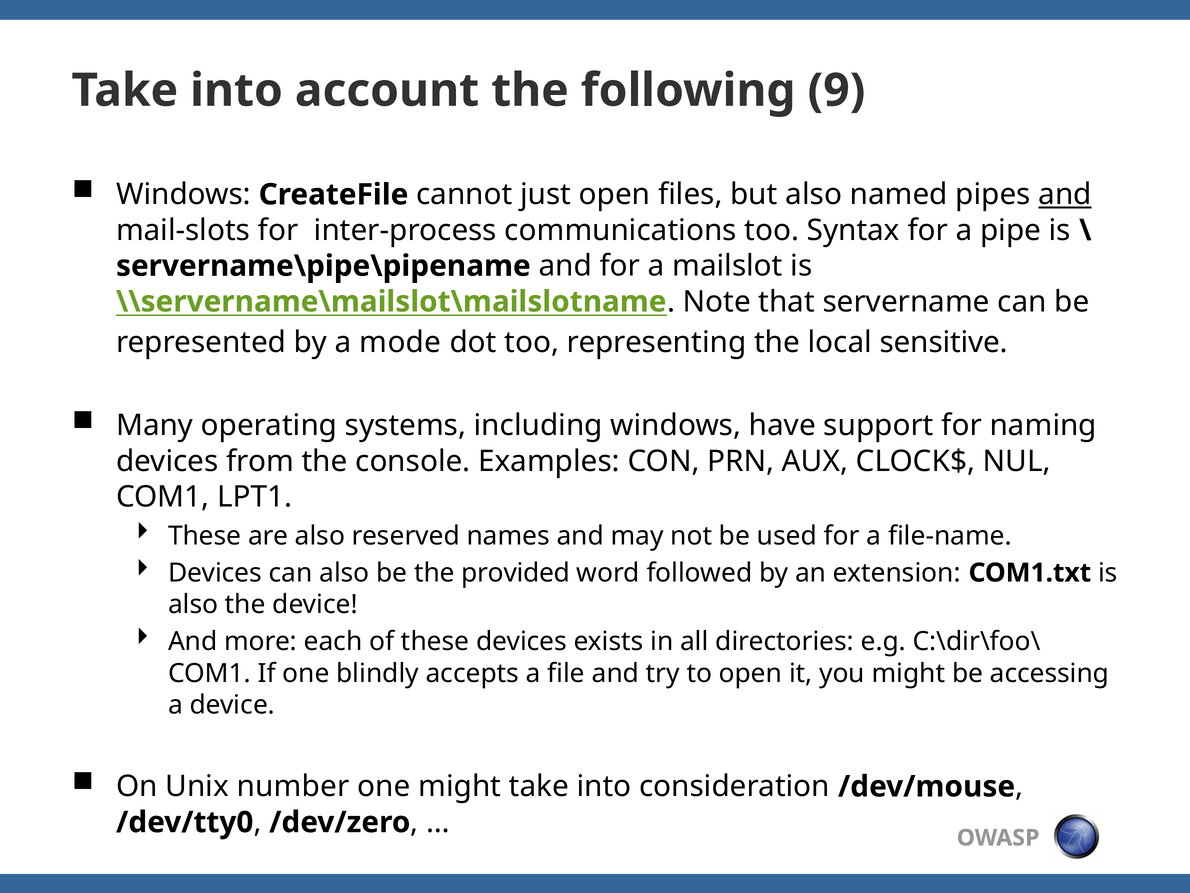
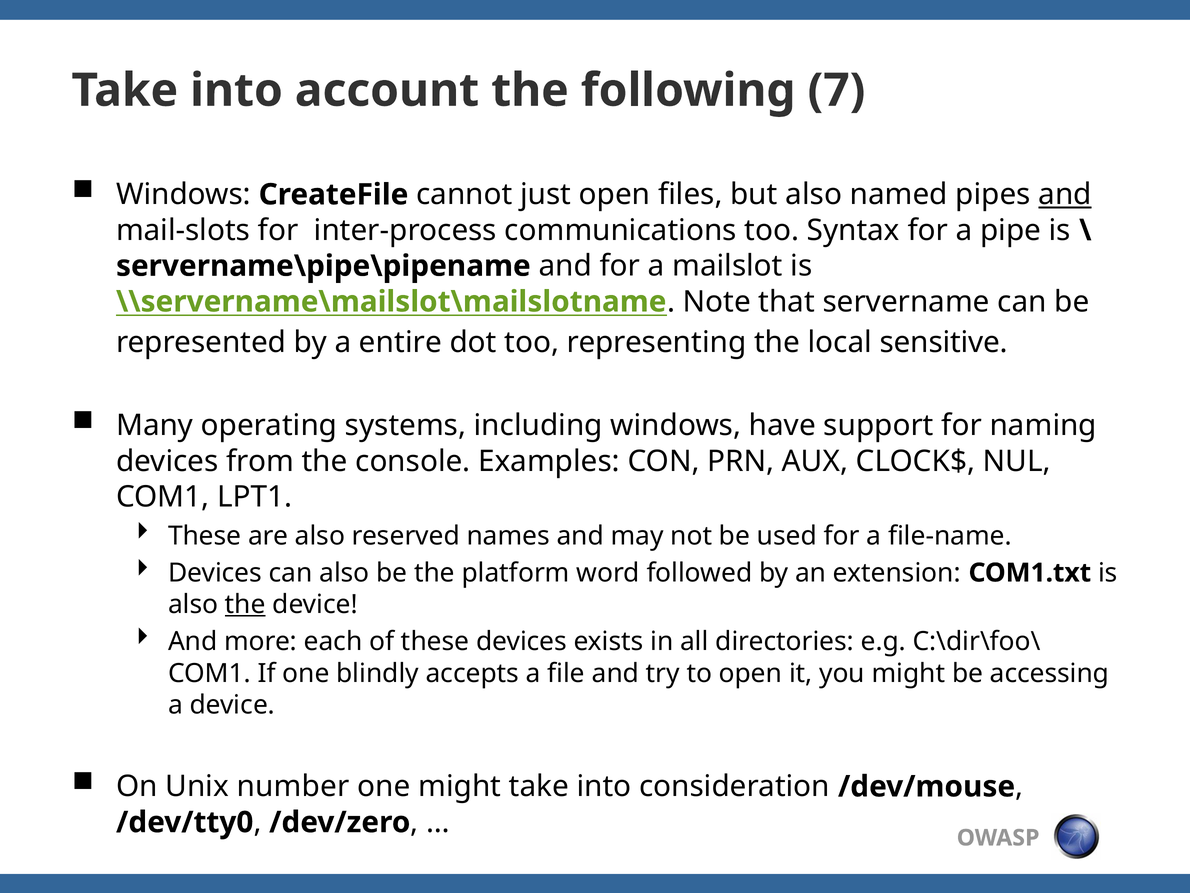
9: 9 -> 7 (836, 90)
mode: mode -> entire (400, 342)
provided: provided -> platform (516, 573)
the underline: none -> present (245, 604)
